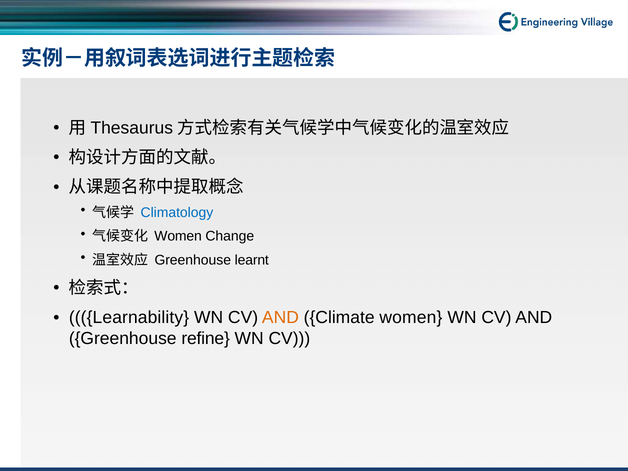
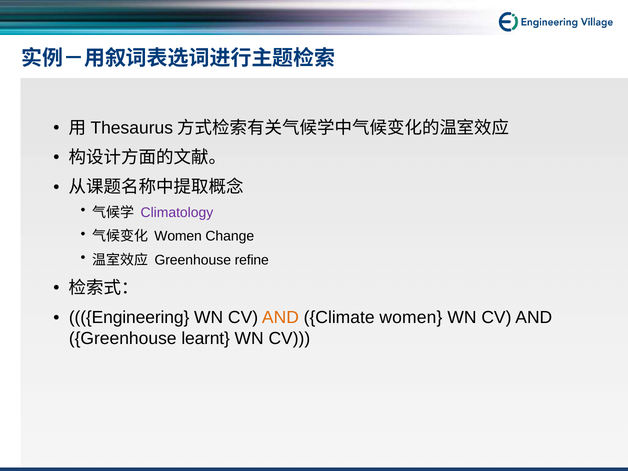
Climatology colour: blue -> purple (177, 213)
learnt: learnt -> refine (252, 260)
Learnability: Learnability -> Engineering (129, 318)
refine: refine -> learnt (206, 339)
